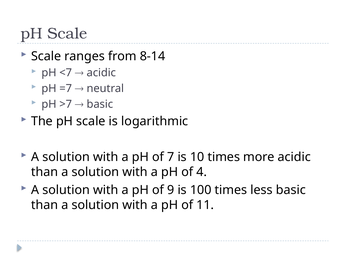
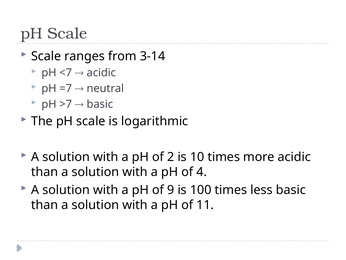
8-14: 8-14 -> 3-14 (153, 56)
7: 7 -> 2 (171, 157)
